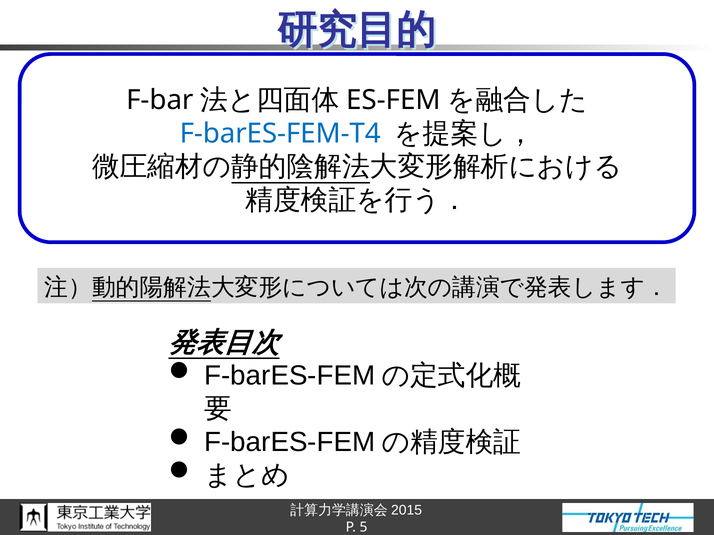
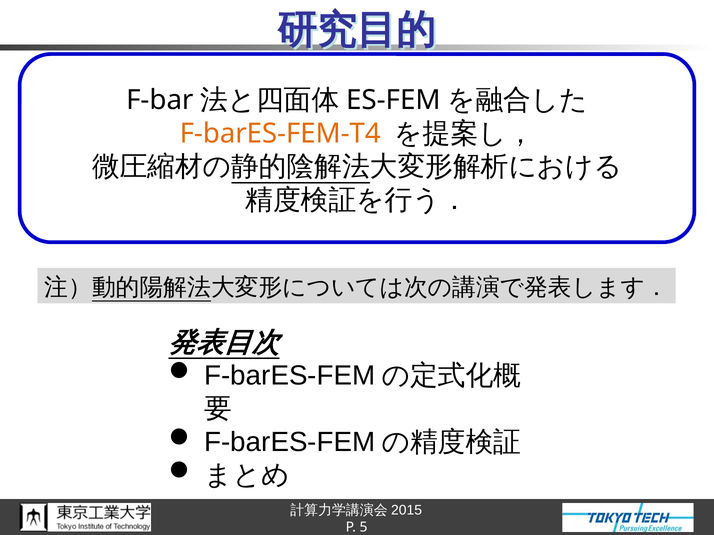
F-barES-FEM-T4 colour: blue -> orange (280, 134)
